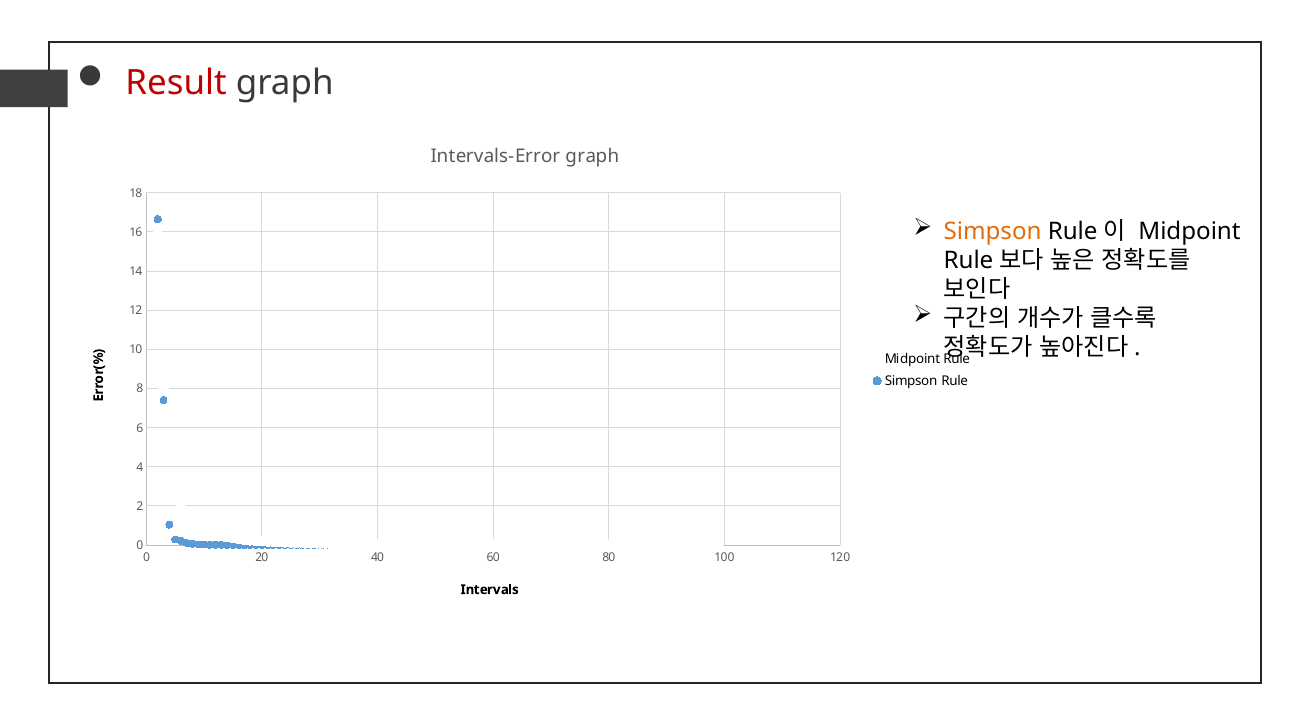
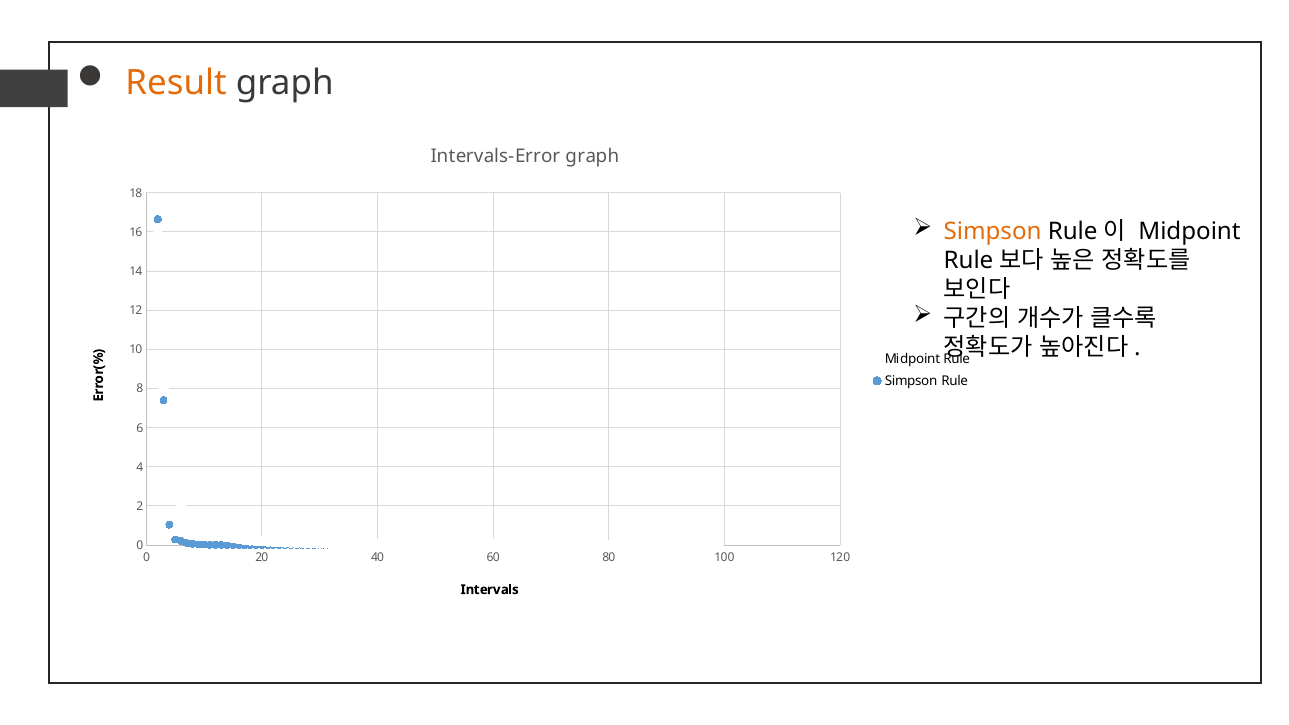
Result colour: red -> orange (176, 83)
